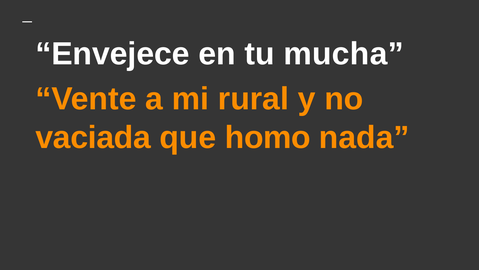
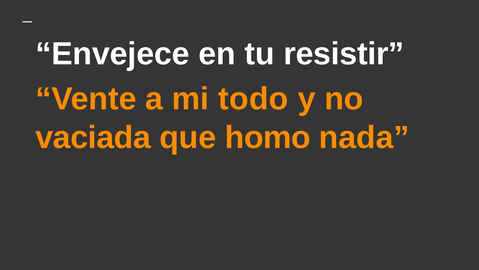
mucha: mucha -> resistir (344, 54)
rural: rural -> todo (253, 99)
